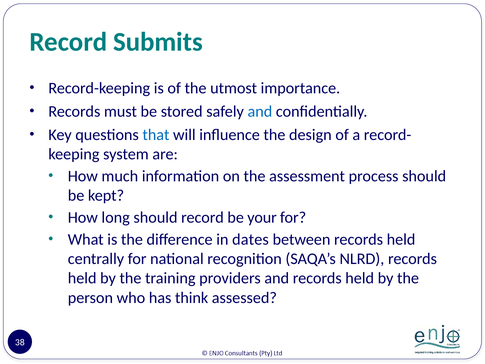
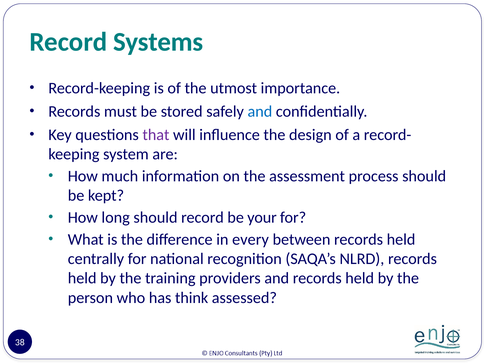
Submits: Submits -> Systems (158, 42)
that colour: blue -> purple (156, 135)
dates: dates -> every (250, 239)
